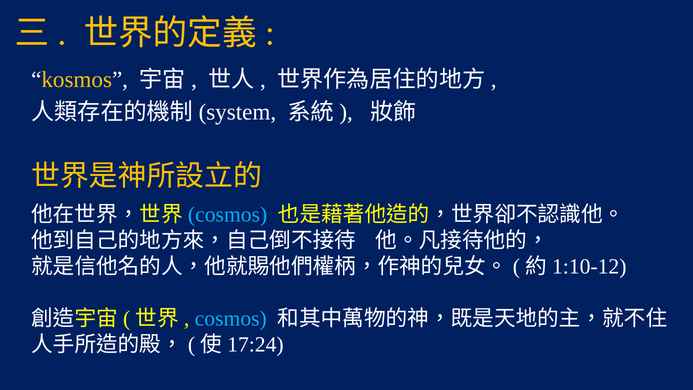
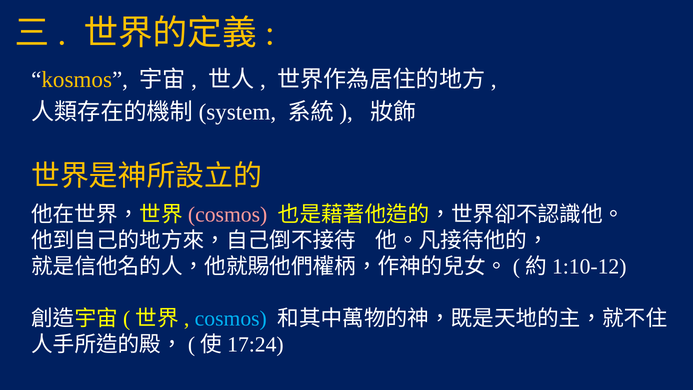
cosmos colour: light blue -> pink (228, 215)
